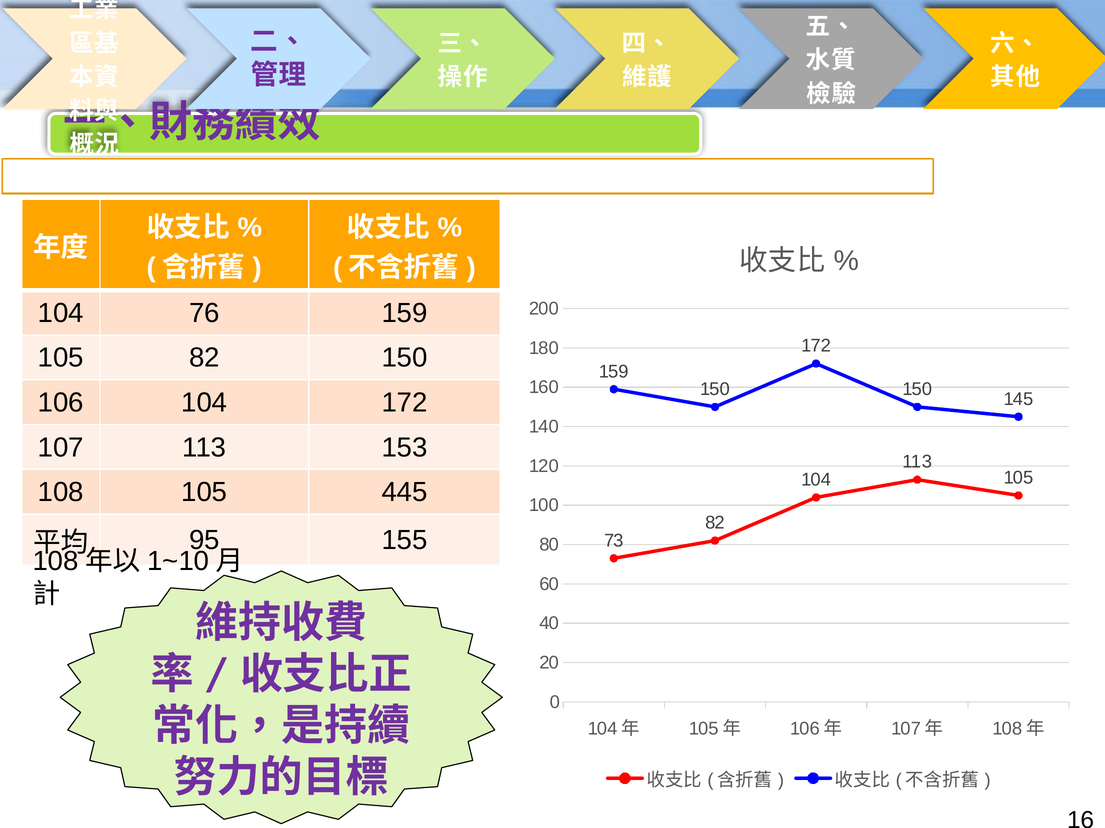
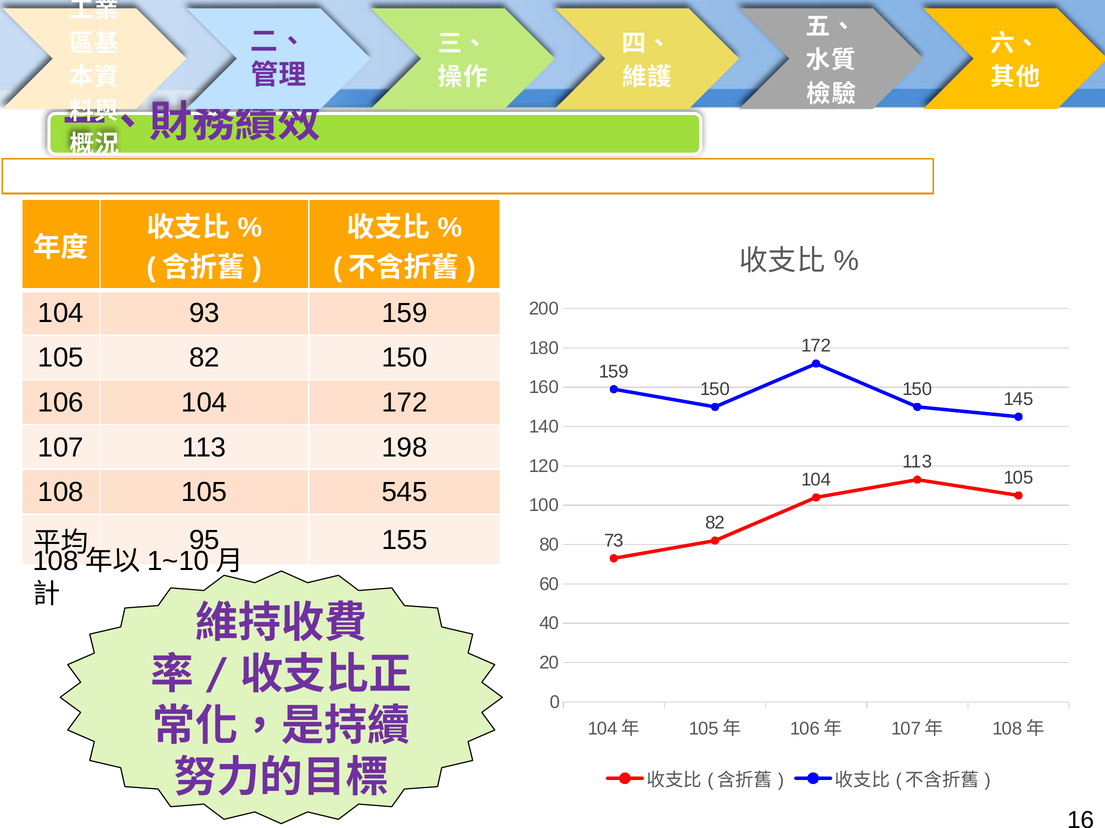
76: 76 -> 93 (204, 313)
153: 153 -> 198 (405, 448)
445: 445 -> 545 (405, 493)
